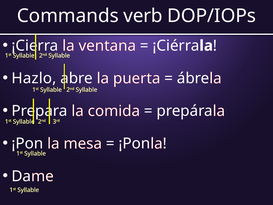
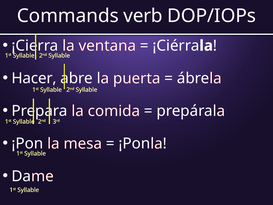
Hazlo: Hazlo -> Hacer (34, 78)
